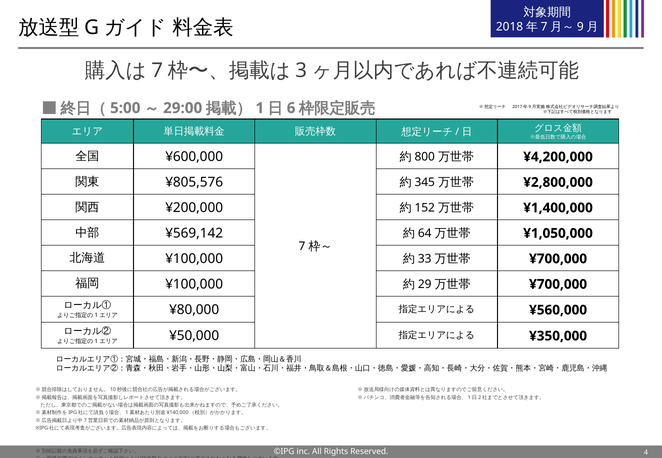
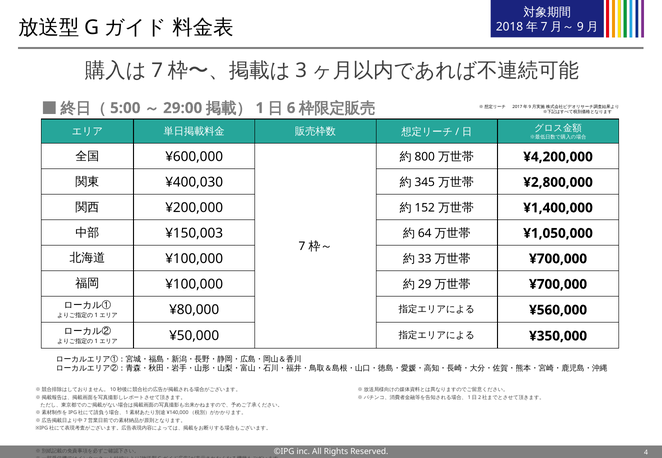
¥805,576: ¥805,576 -> ¥400,030 (194, 182)
¥569,142: ¥569,142 -> ¥150,003 (194, 233)
